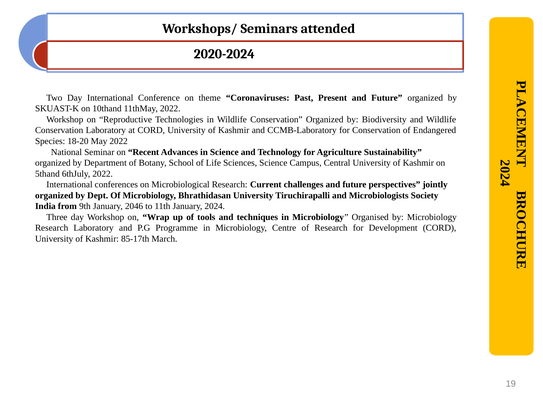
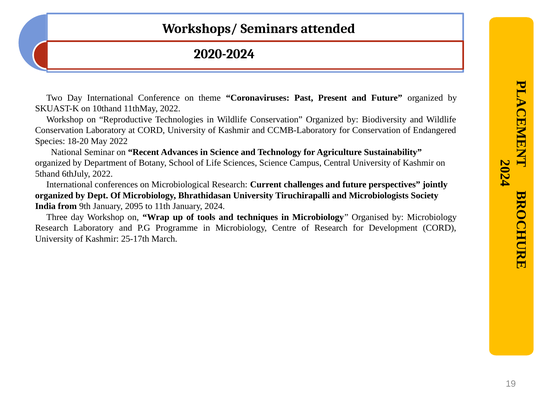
2046: 2046 -> 2095 (134, 206)
85-17th: 85-17th -> 25-17th (135, 239)
